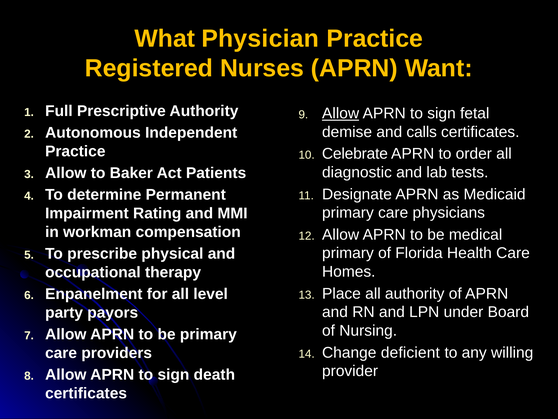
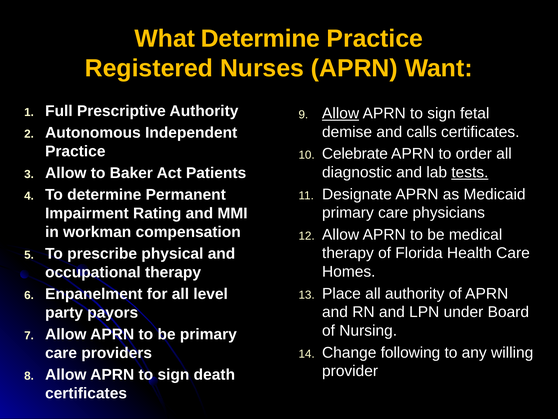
What Physician: Physician -> Determine (260, 39)
tests underline: none -> present (470, 172)
primary: primary -> therapy (348, 253)
deficient: deficient -> following (410, 352)
